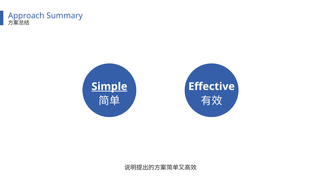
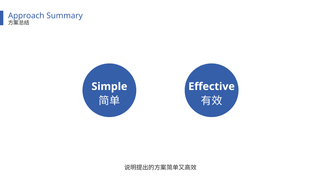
Simple underline: present -> none (109, 87)
